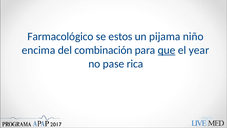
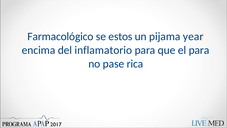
niño: niño -> year (193, 36)
combinación: combinación -> inflamatorio (103, 50)
que underline: present -> none (167, 50)
el year: year -> para (199, 50)
